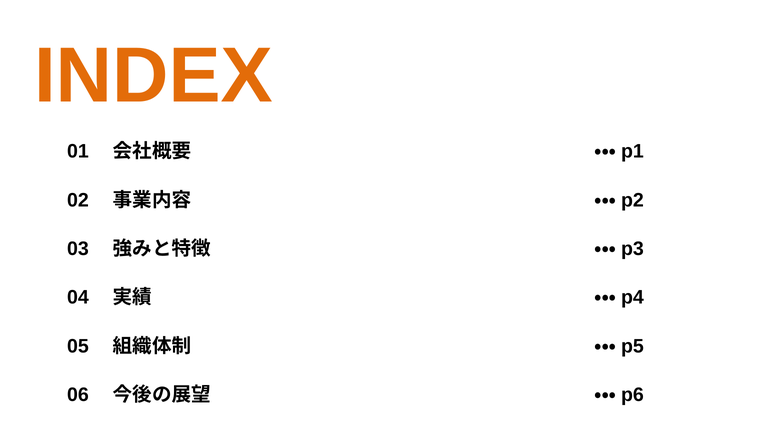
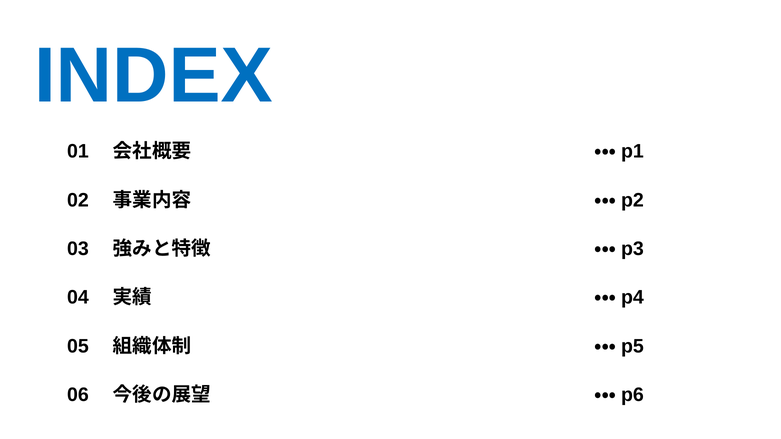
INDEX colour: orange -> blue (153, 76)
